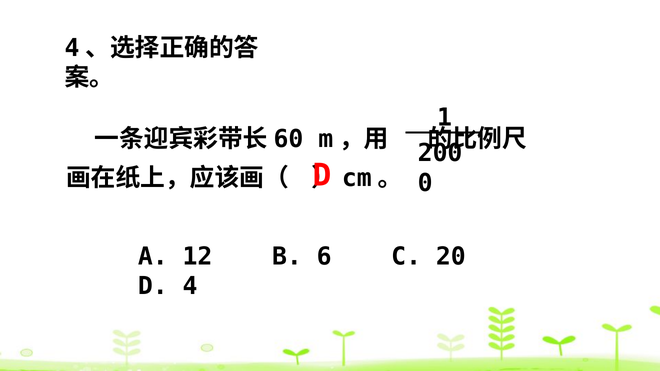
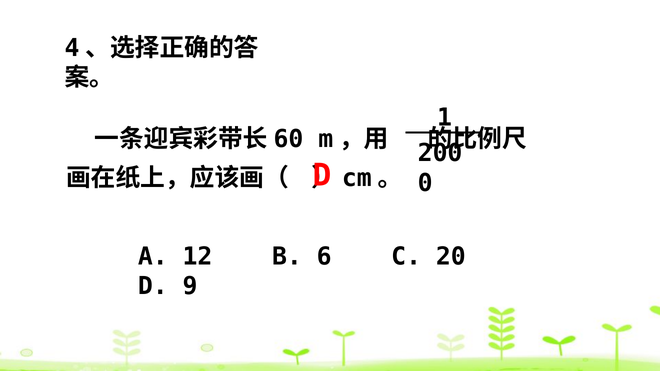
4: 4 -> 9 (190, 286)
